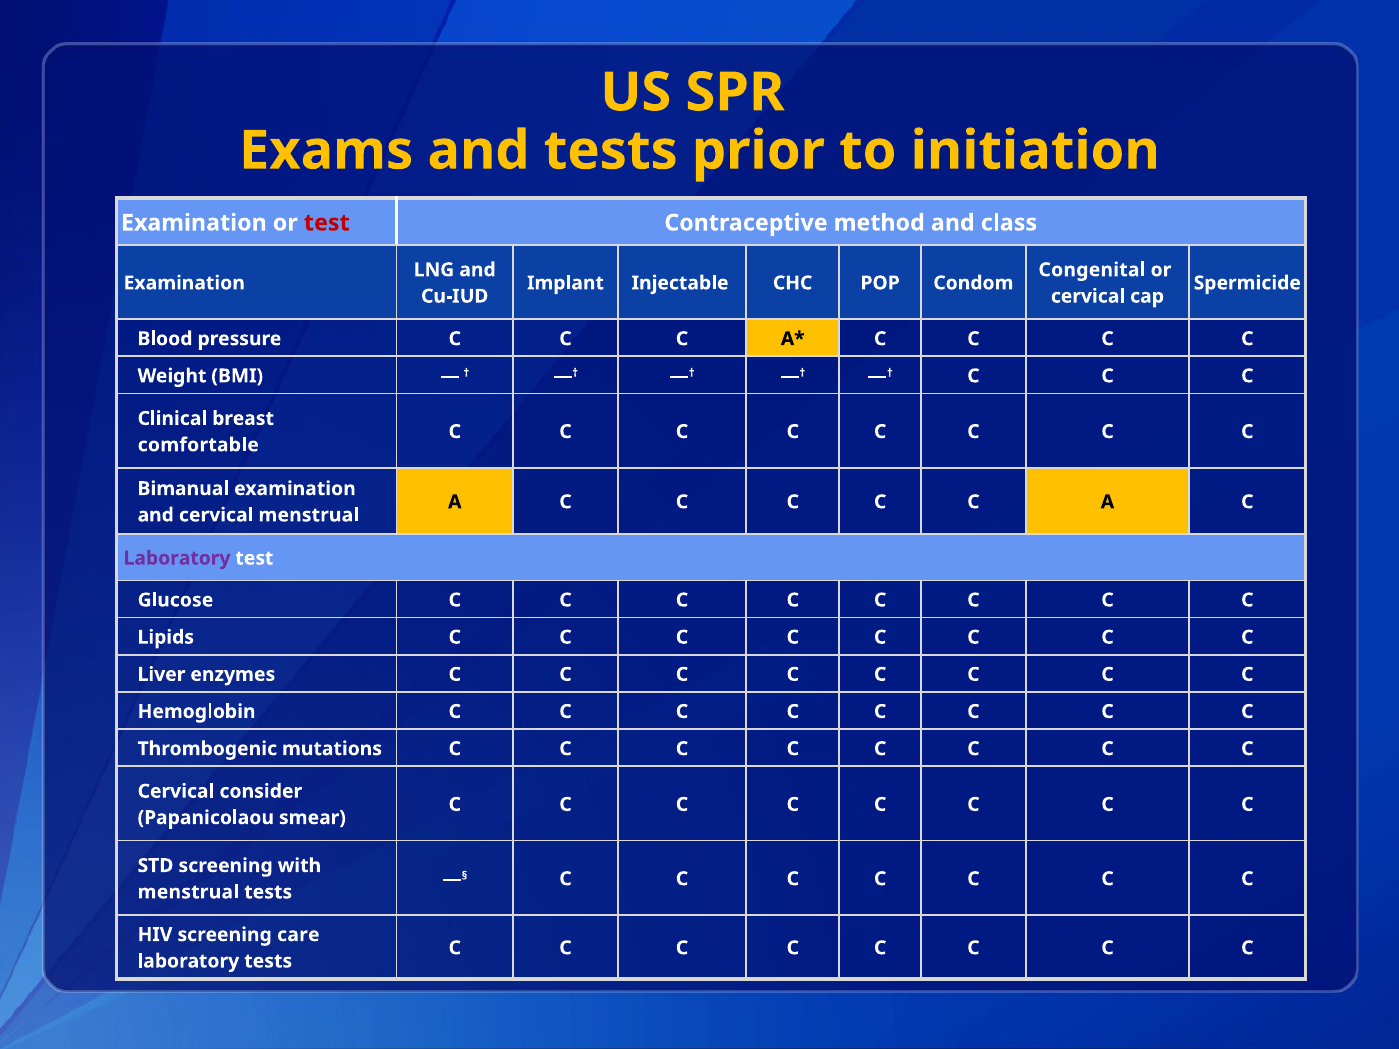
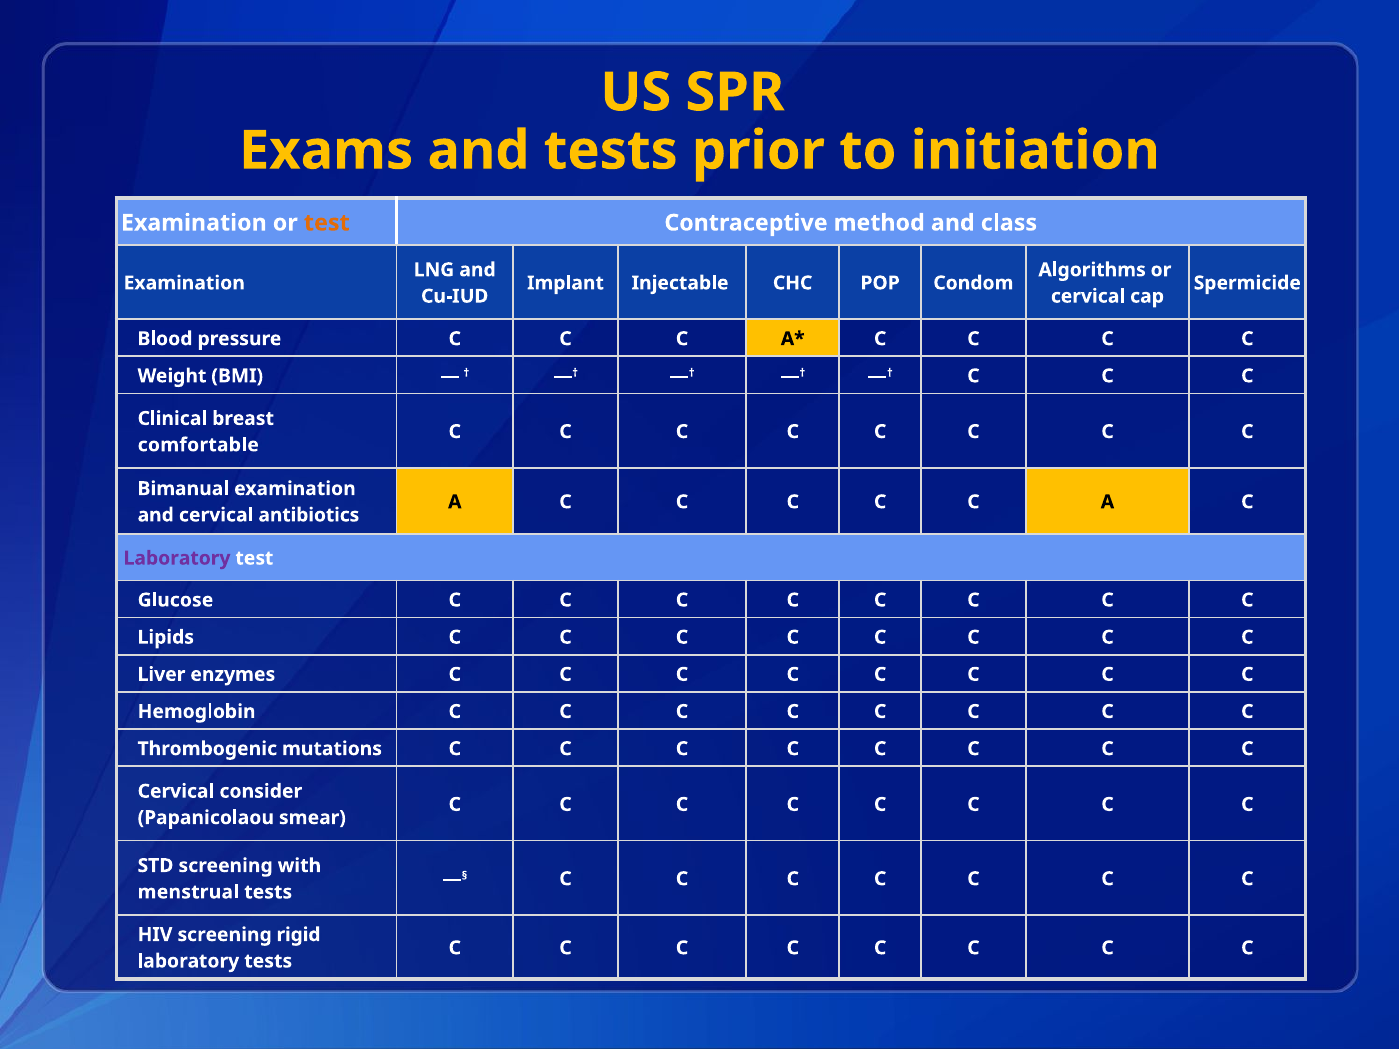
test colour: red -> orange (327, 223)
Congenital: Congenital -> Algorithms (1092, 270)
cervical menstrual: menstrual -> antibiotics (309, 515)
care: care -> rigid (299, 935)
